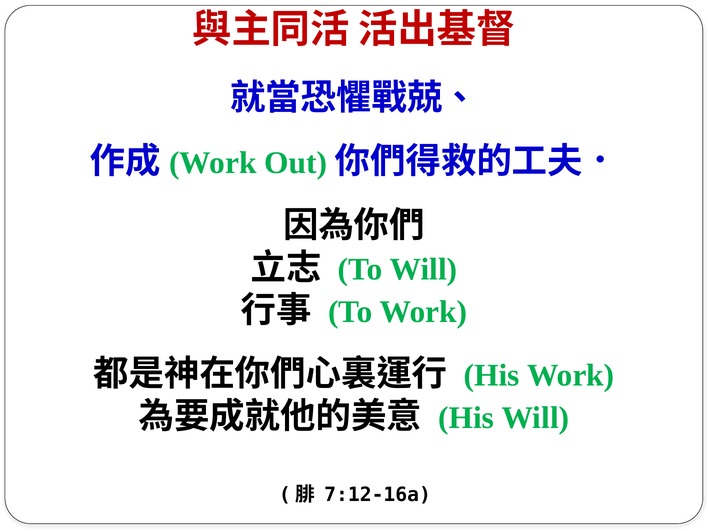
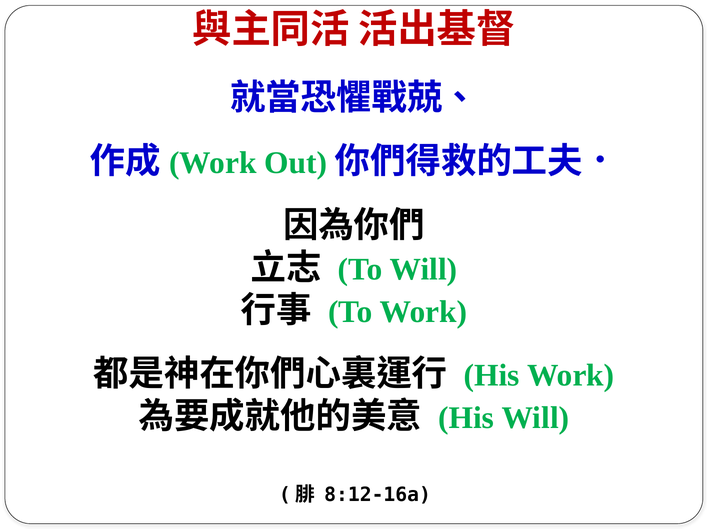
7:12-16a: 7:12-16a -> 8:12-16a (378, 495)
